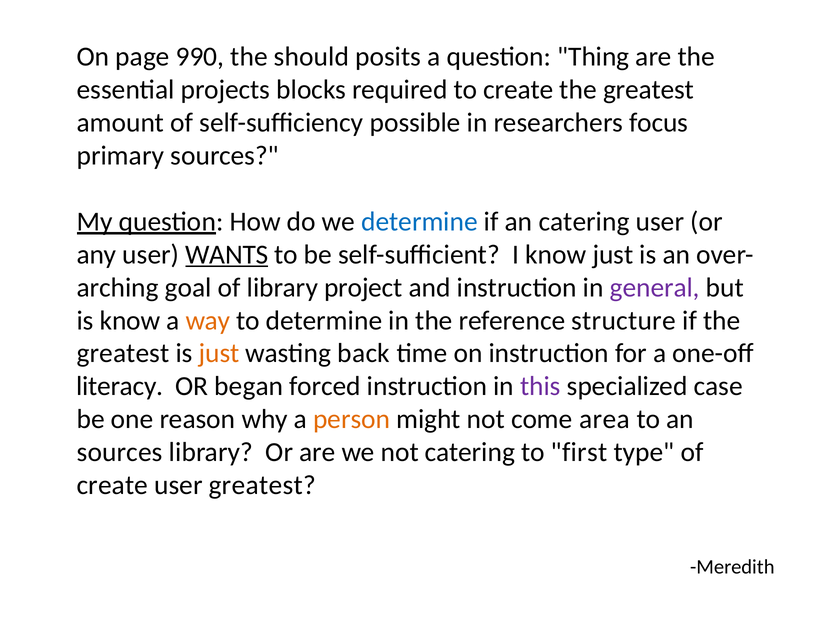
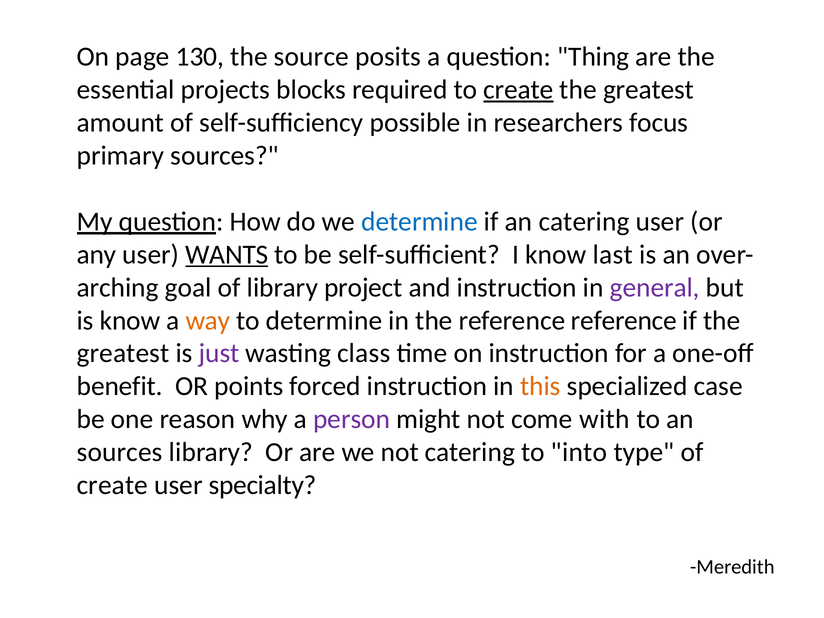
990: 990 -> 130 (200, 57)
should: should -> source (311, 57)
create underline: none -> present (518, 90)
know just: just -> last (613, 255)
reference structure: structure -> reference (624, 320)
just colour: orange -> purple (219, 353)
back: back -> class (364, 353)
literacy: literacy -> benefit (120, 386)
began: began -> points (249, 386)
this colour: purple -> orange (540, 386)
person colour: orange -> purple (352, 419)
area: area -> with (604, 419)
first: first -> into (579, 452)
user greatest: greatest -> specialty (263, 485)
